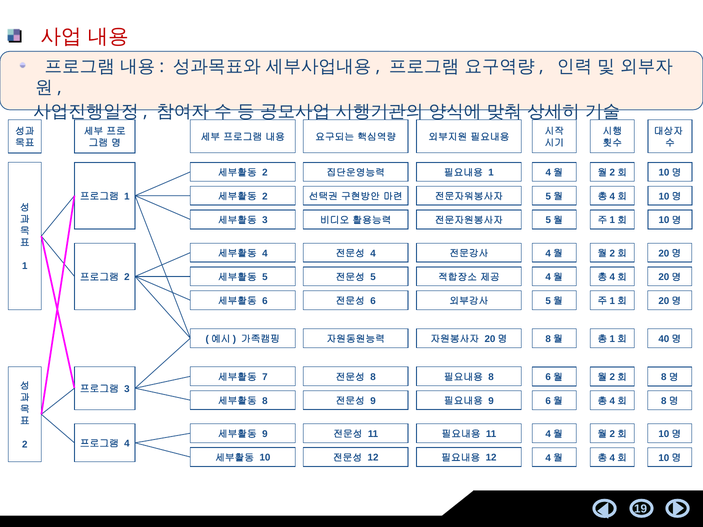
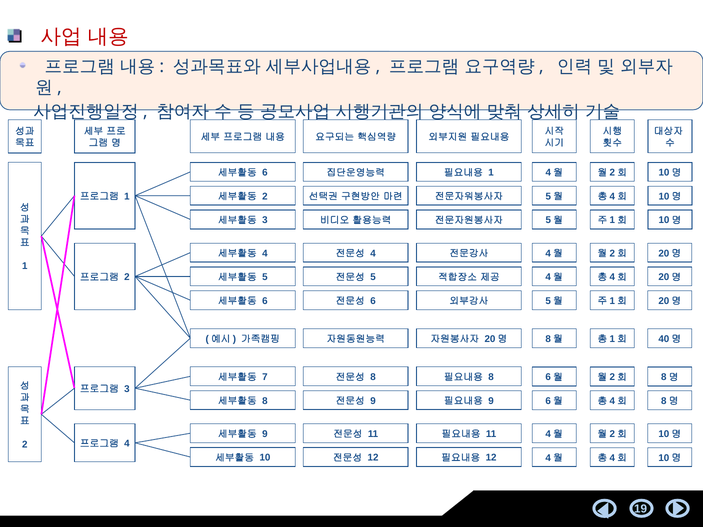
2: 2 -> 6 (265, 173)
